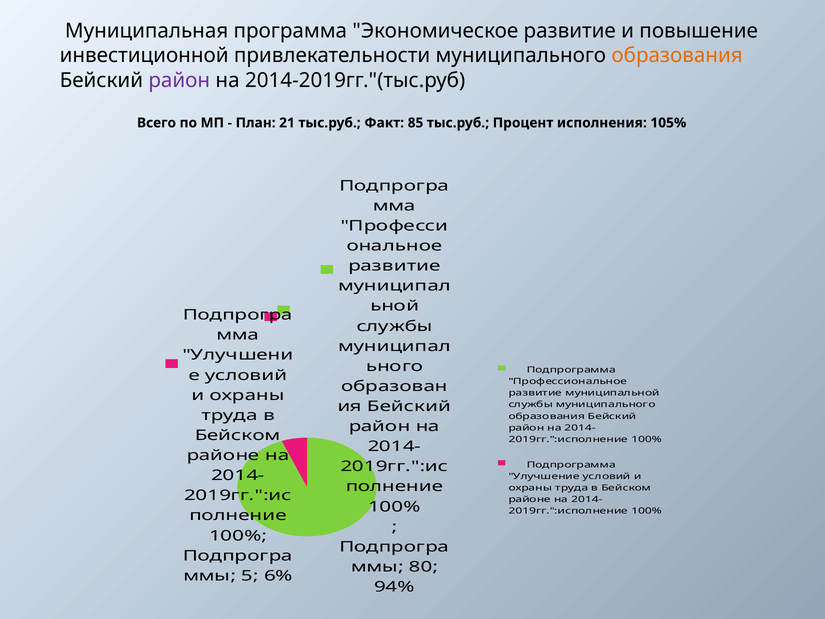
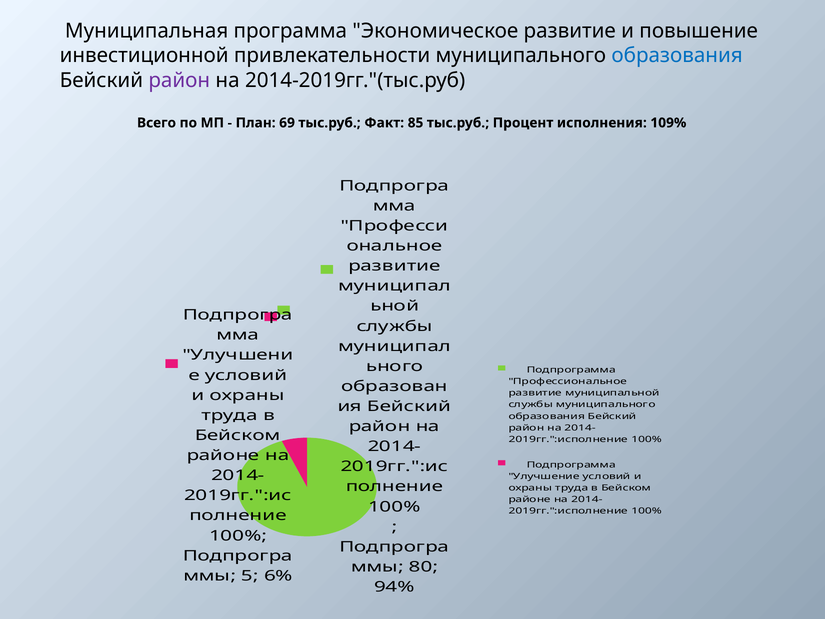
образования colour: orange -> blue (677, 55)
21: 21 -> 69 (287, 123)
105%: 105% -> 109% (668, 123)
